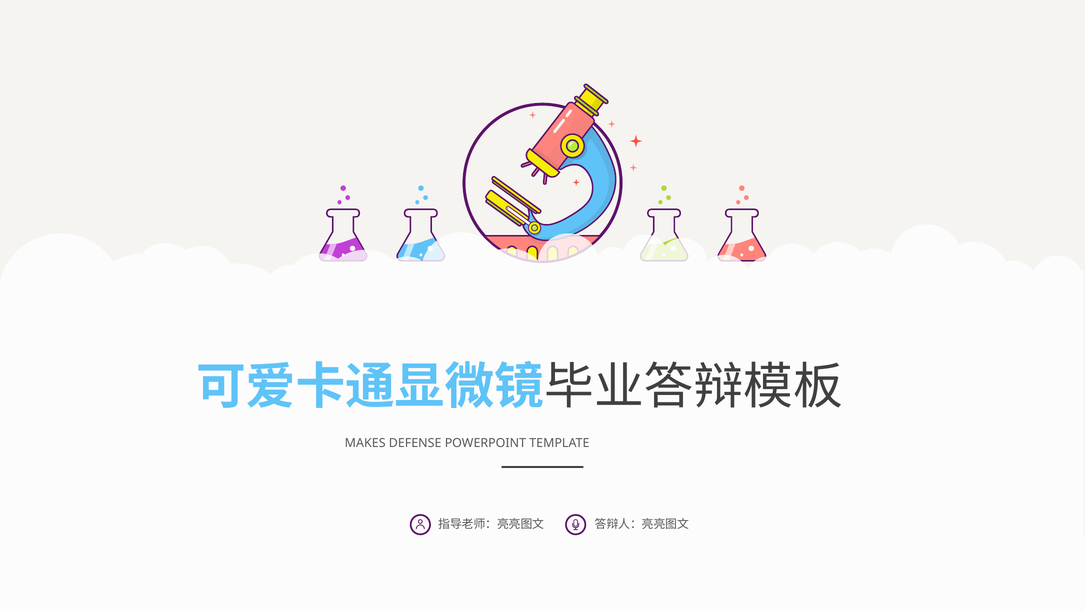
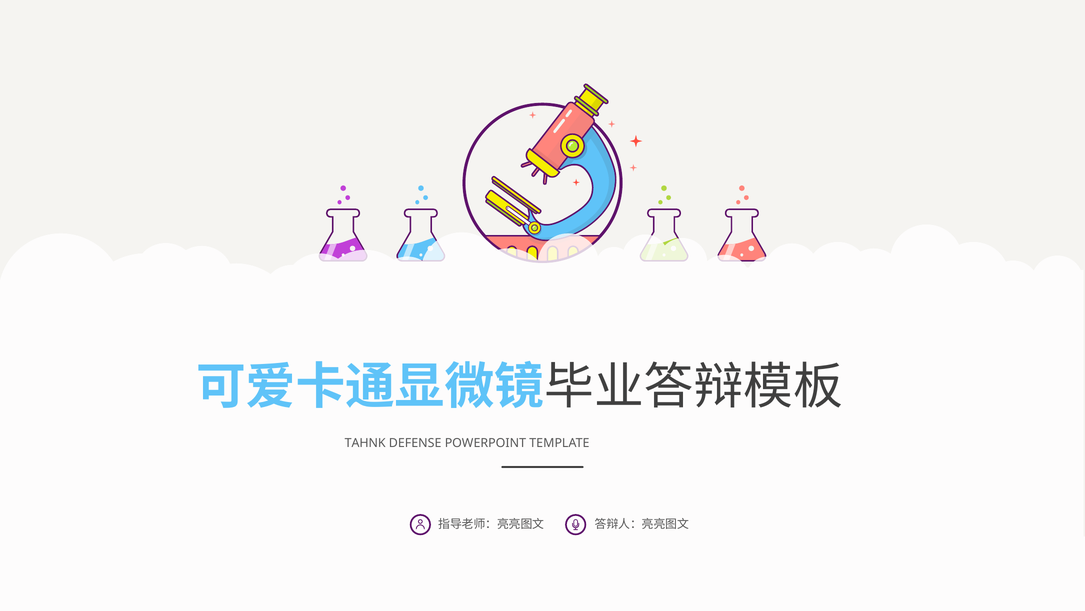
MAKES: MAKES -> TAHNK (365, 442)
